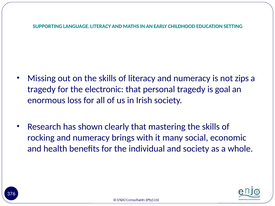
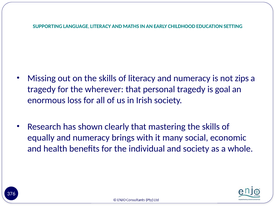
electronic: electronic -> wherever (104, 89)
rocking: rocking -> equally (41, 138)
